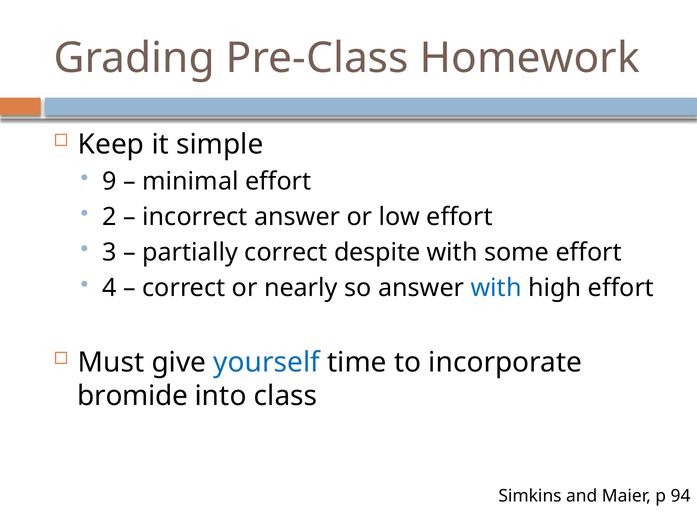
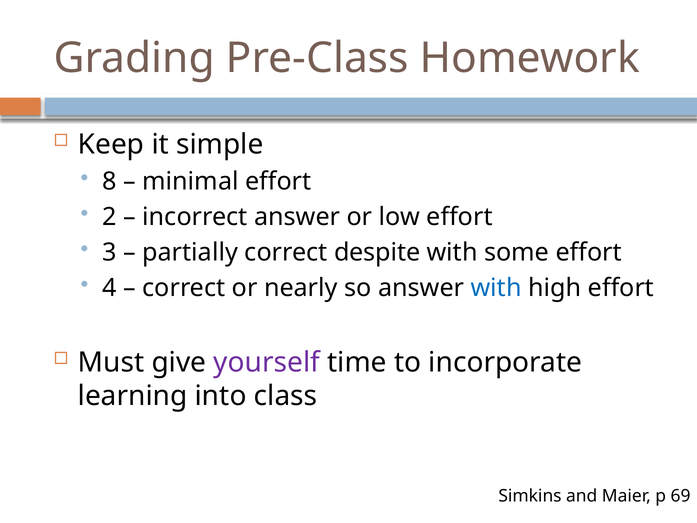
9: 9 -> 8 (110, 181)
yourself colour: blue -> purple (267, 362)
bromide: bromide -> learning (133, 396)
94: 94 -> 69 (681, 496)
